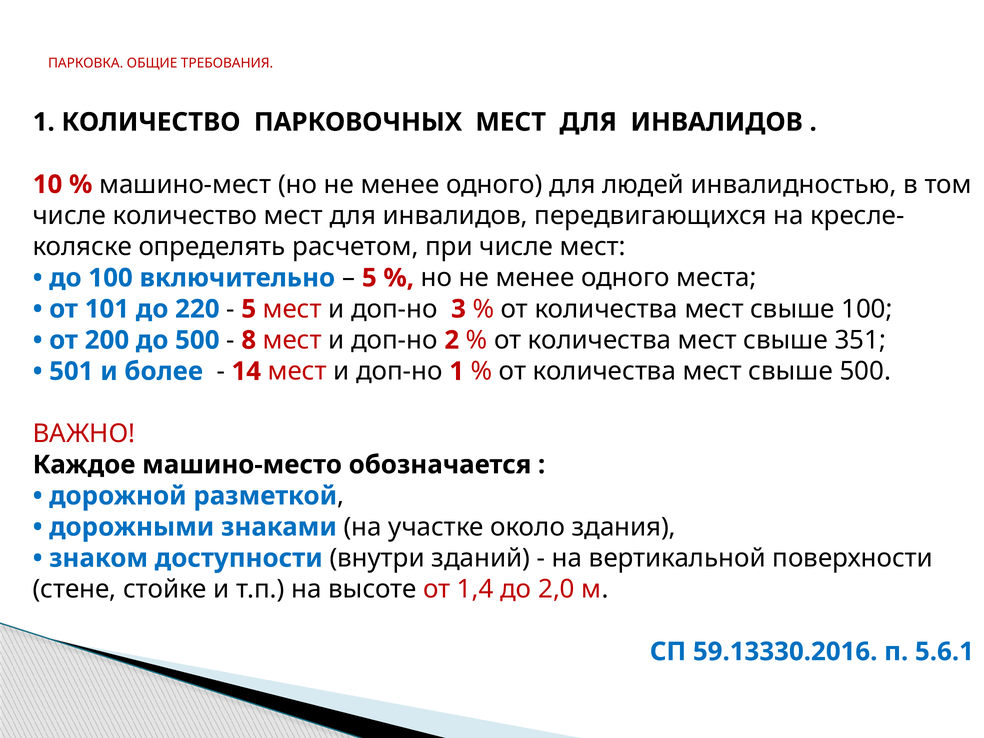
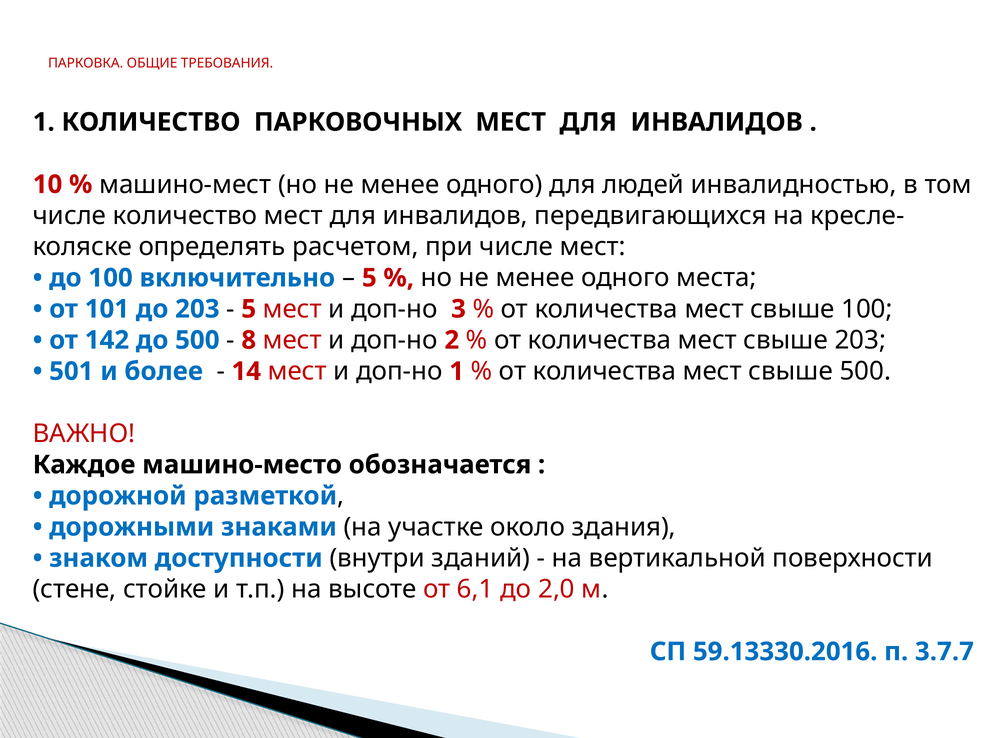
до 220: 220 -> 203 (197, 309)
200: 200 -> 142 (107, 340)
свыше 351: 351 -> 203 (860, 340)
1,4: 1,4 -> 6,1 (475, 589)
5.6.1: 5.6.1 -> 3.7.7 (944, 652)
